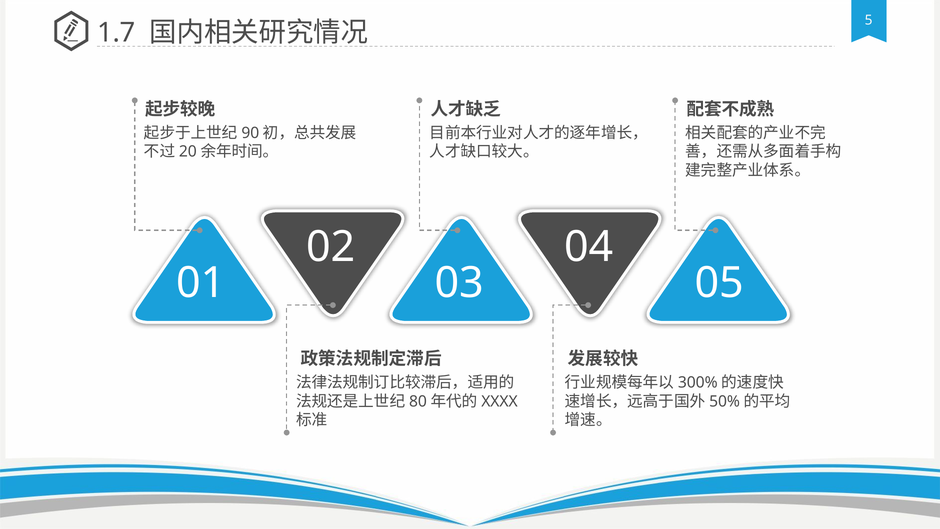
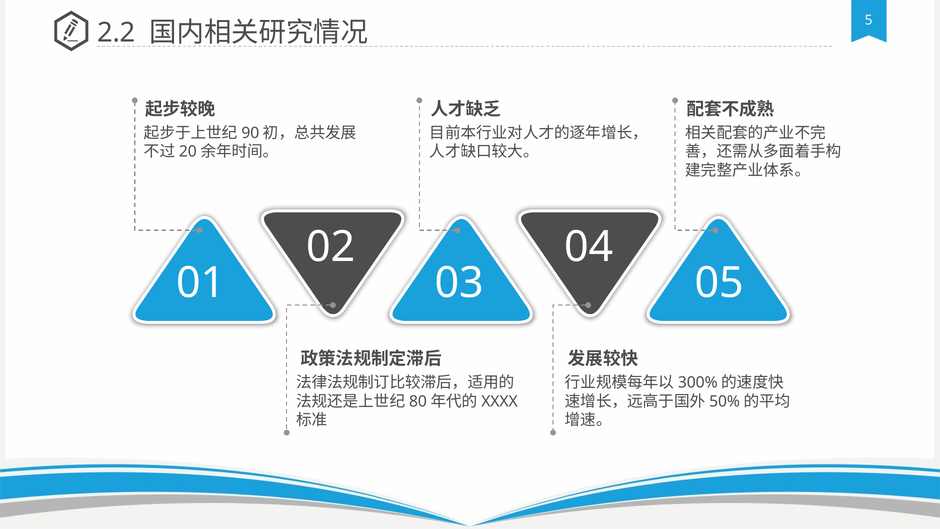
1.7: 1.7 -> 2.2 (116, 32)
